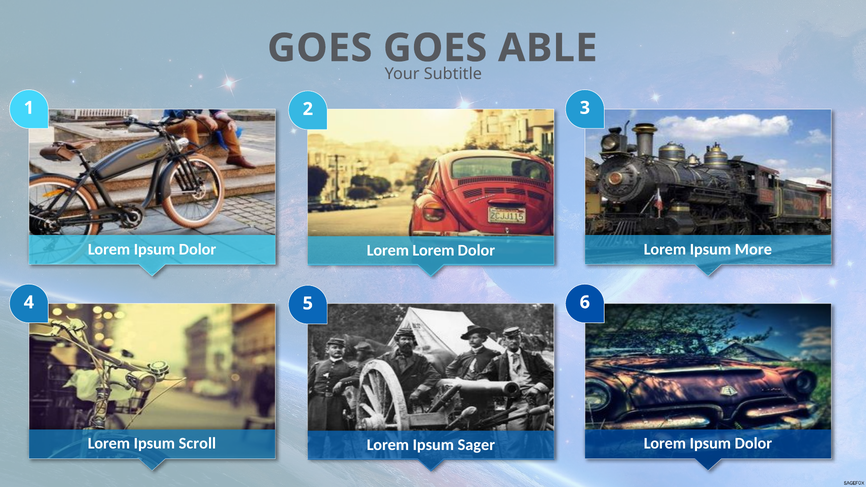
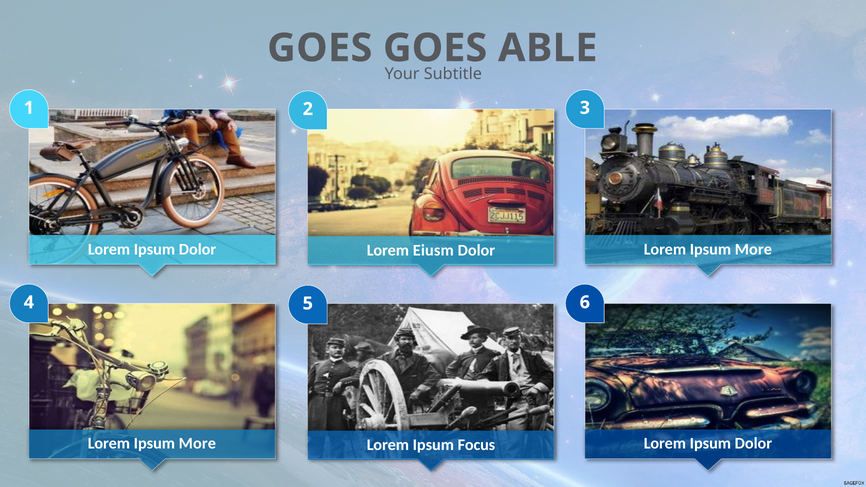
Lorem Lorem: Lorem -> Eiusm (433, 250)
Scroll: Scroll -> More (197, 444)
Sager: Sager -> Focus (476, 445)
